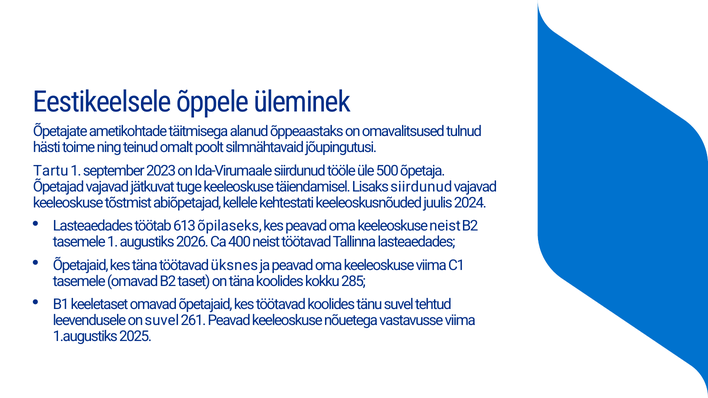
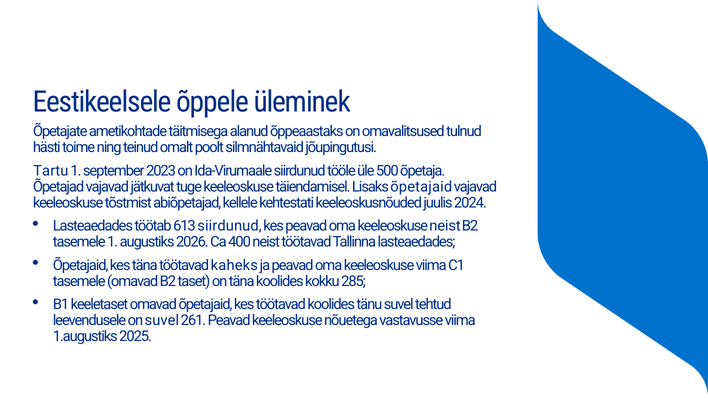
Lisaks siirdunud: siirdunud -> õpetajaid (421, 187)
613 õpilaseks: õpilaseks -> siirdunud (230, 226)
üksnes: üksnes -> kaheks (234, 265)
